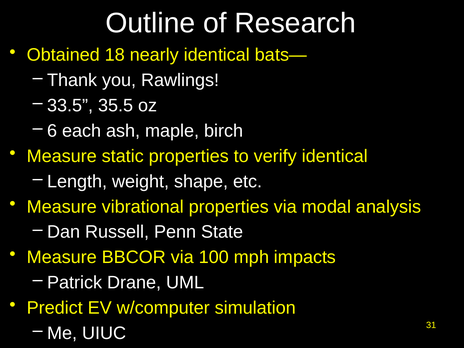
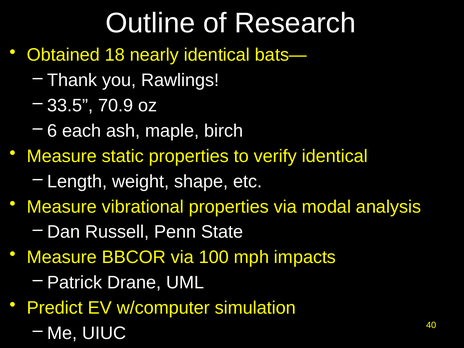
35.5: 35.5 -> 70.9 (116, 106)
31: 31 -> 40 (431, 325)
